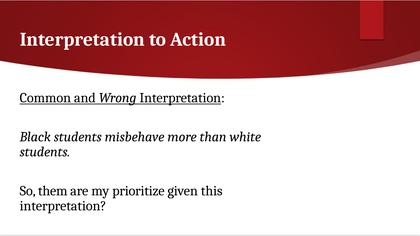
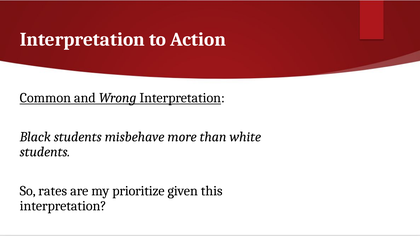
them: them -> rates (53, 191)
